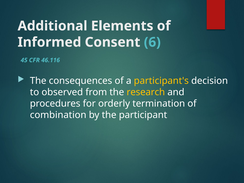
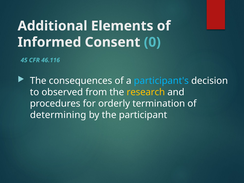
6: 6 -> 0 (152, 42)
participant's colour: yellow -> light blue (161, 81)
combination: combination -> determining (58, 115)
